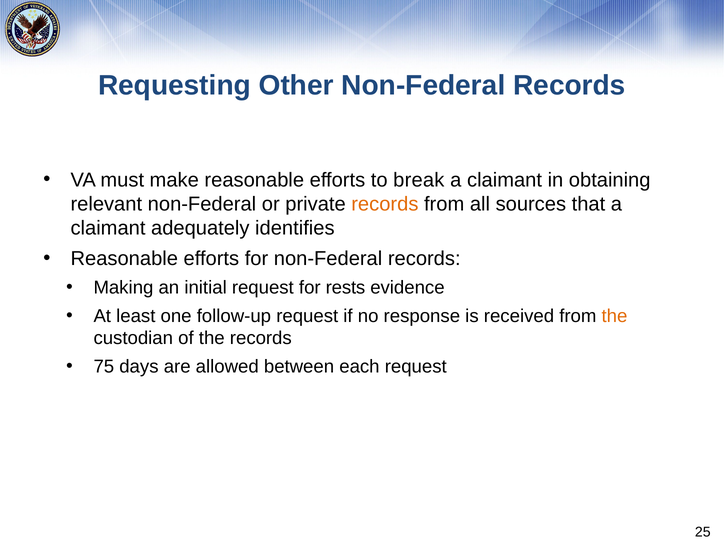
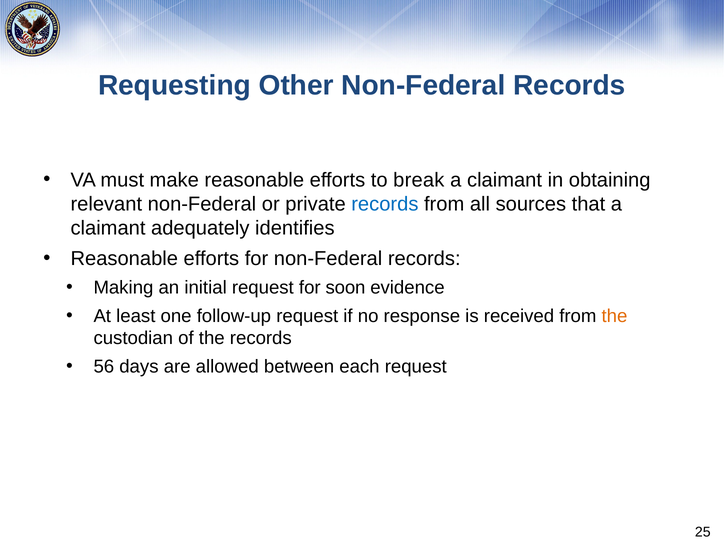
records colour: orange -> blue (385, 204)
rests: rests -> soon (346, 288)
75: 75 -> 56 (104, 367)
